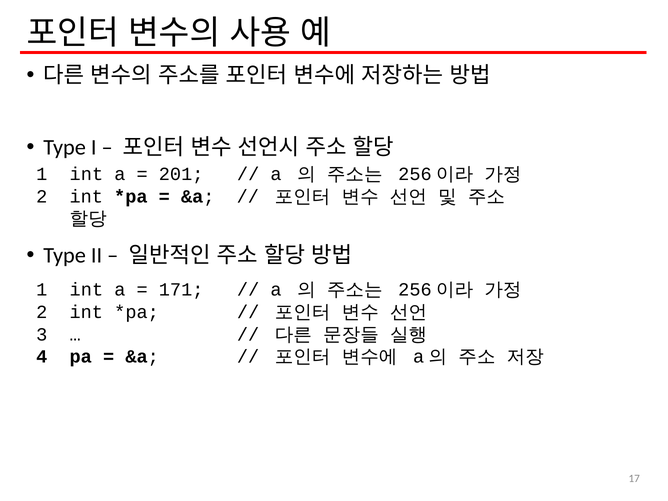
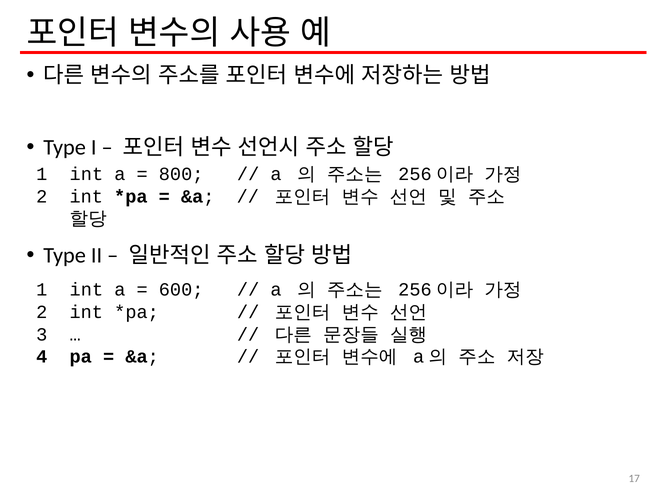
201: 201 -> 800 (181, 174)
171: 171 -> 600 (181, 290)
